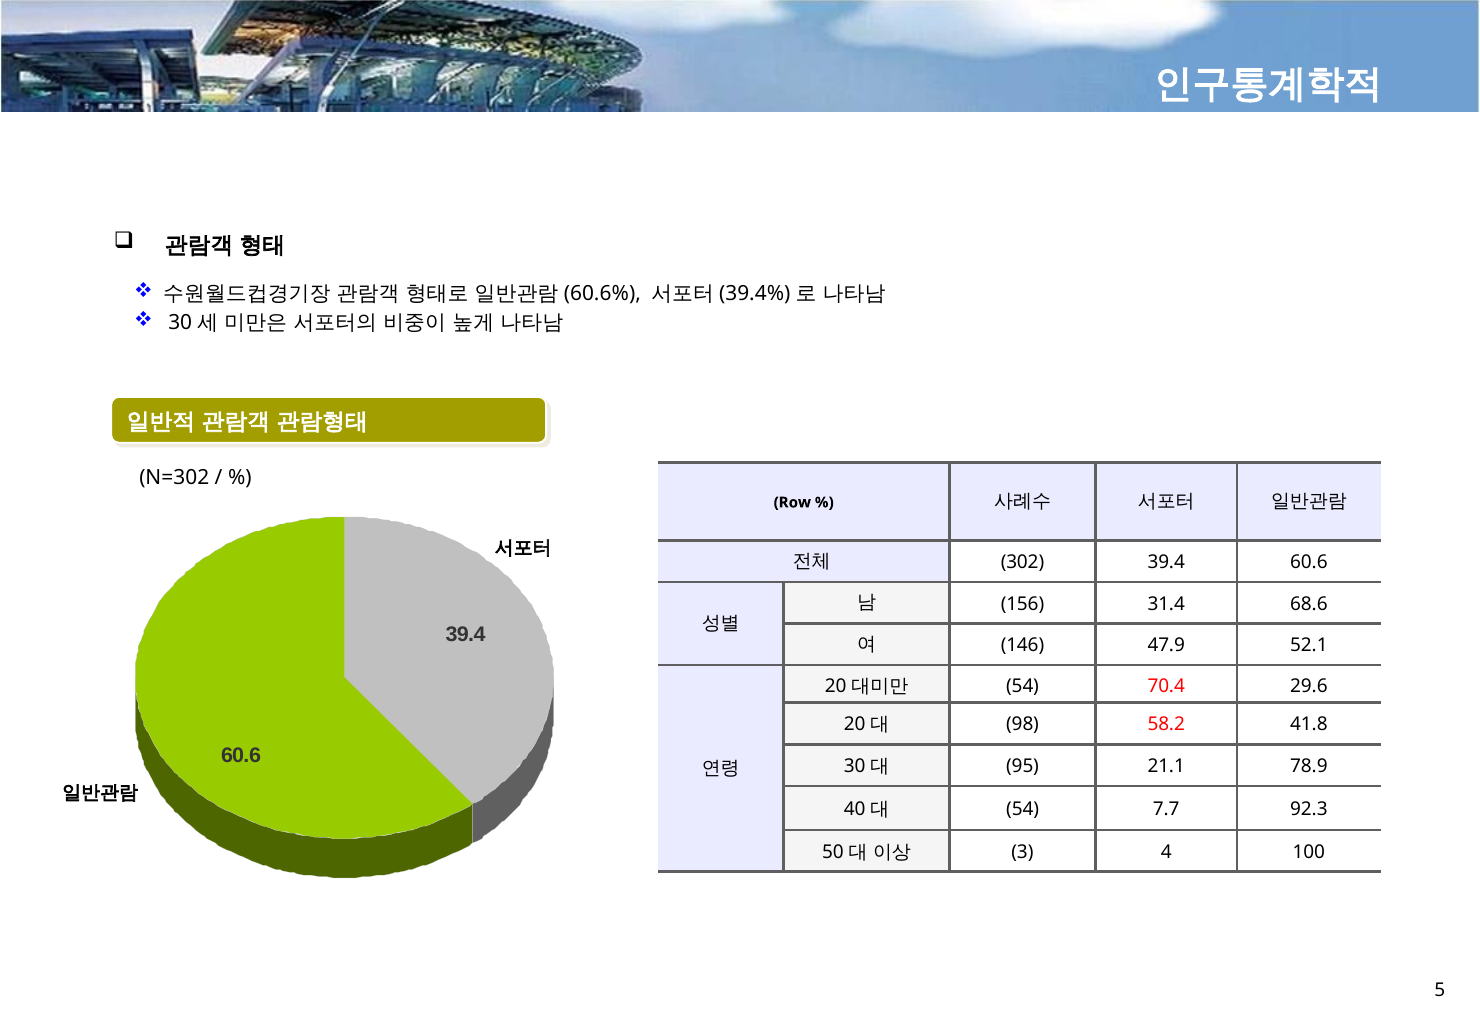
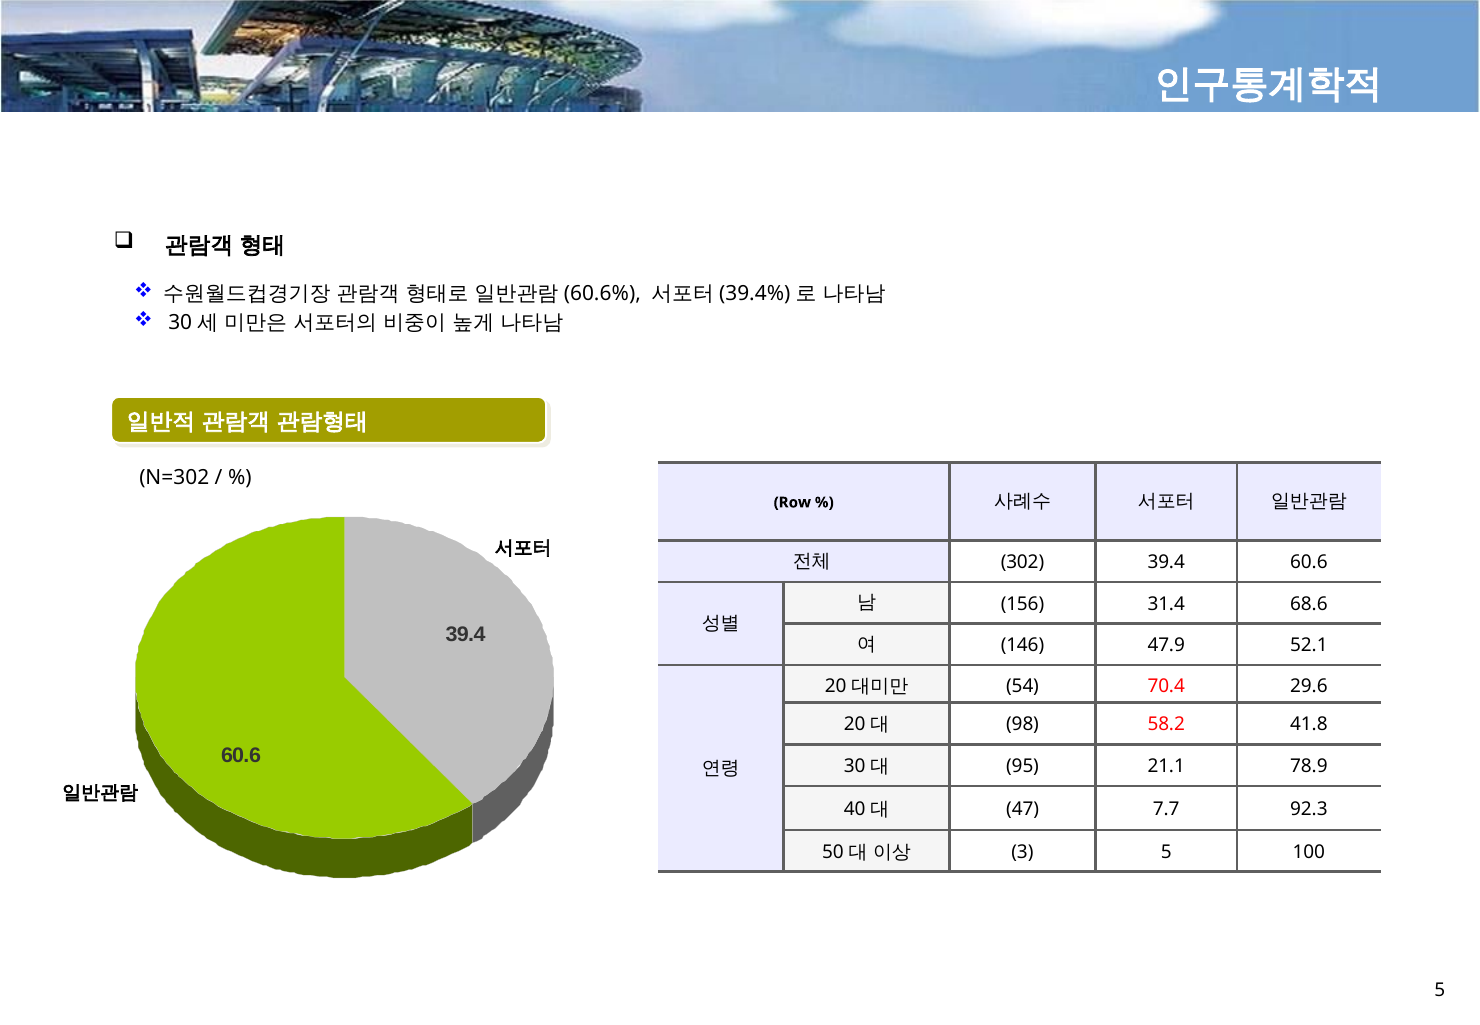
54: 54 -> 47 (1023, 809)
3 4: 4 -> 5 (1166, 852)
